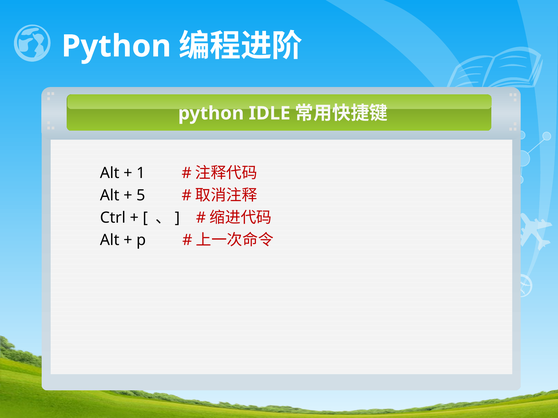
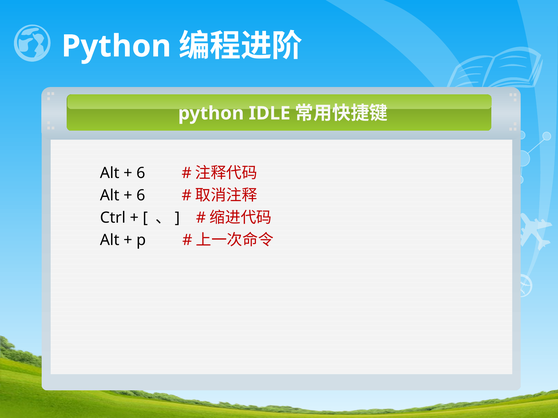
1: 1 -> 6 (141, 173)
5: 5 -> 6 (141, 196)
